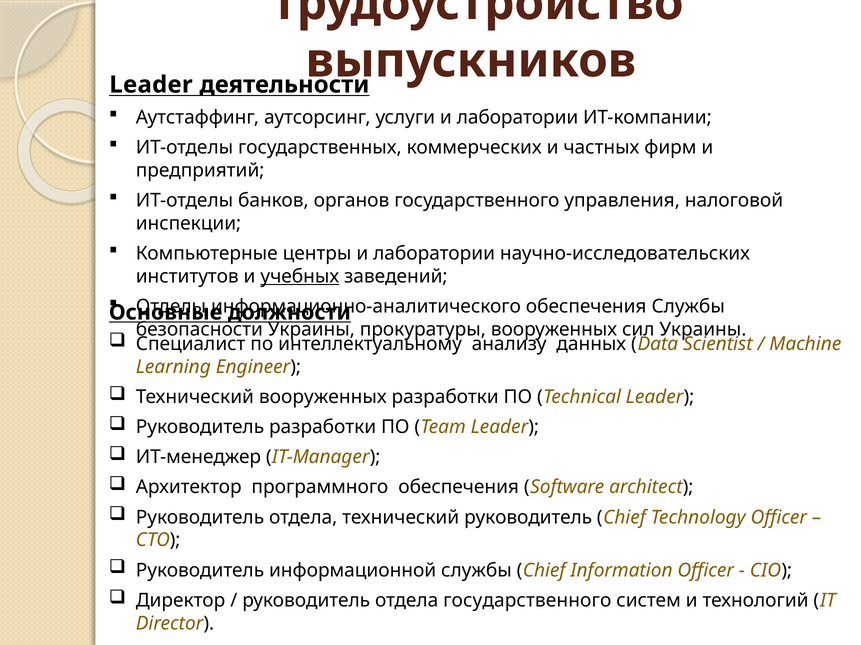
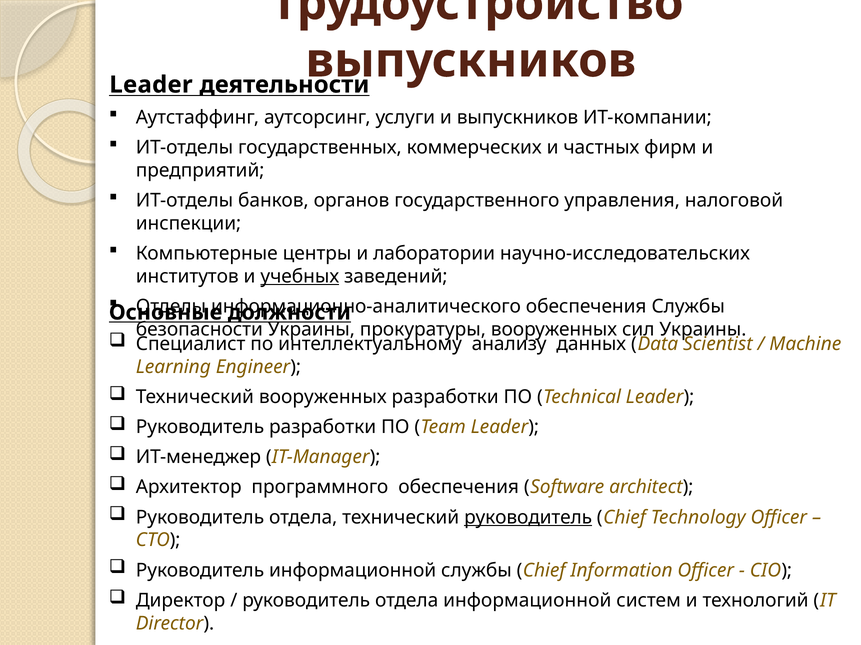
услуги и лаборатории: лаборатории -> выпускников (518, 117)
руководитель underline: none -> present (528, 518)
отдела государственного: государственного -> информационной (527, 601)
